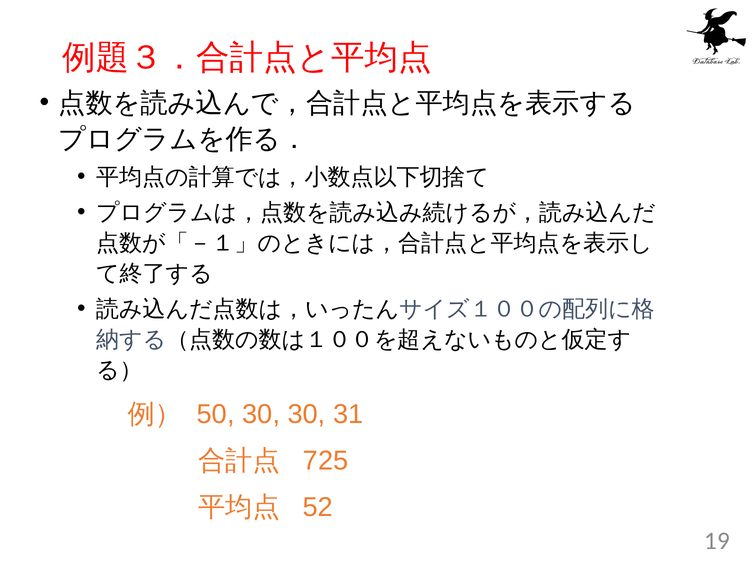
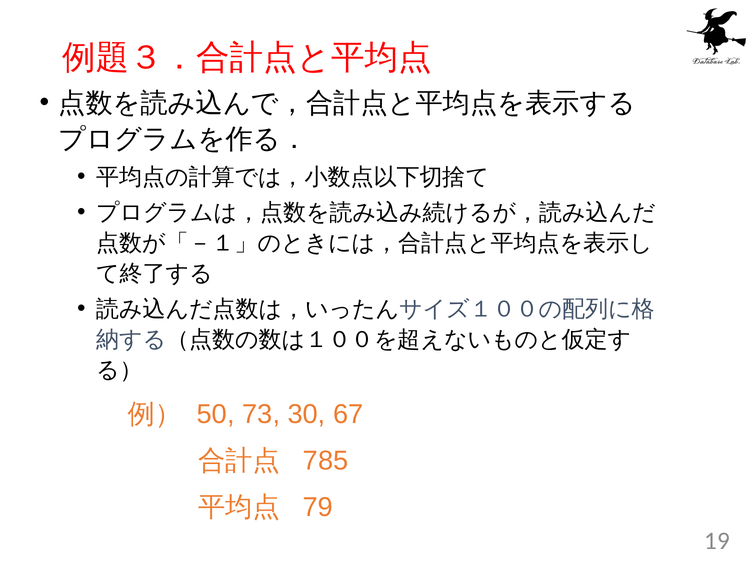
50 30: 30 -> 73 (261, 414)
31: 31 -> 67 (348, 414)
725: 725 -> 785 (326, 460)
52: 52 -> 79 (318, 507)
